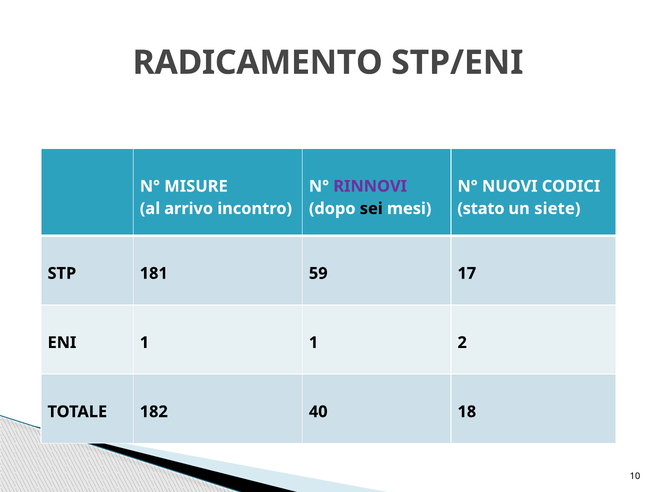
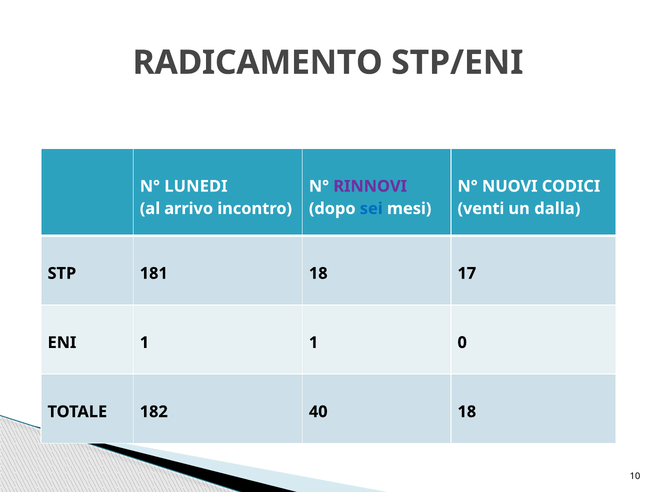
MISURE: MISURE -> LUNEDI (196, 186)
sei colour: black -> blue (371, 209)
stato: stato -> venti (481, 209)
siete: siete -> dalla (557, 209)
181 59: 59 -> 18 (318, 273)
2: 2 -> 0 (462, 343)
